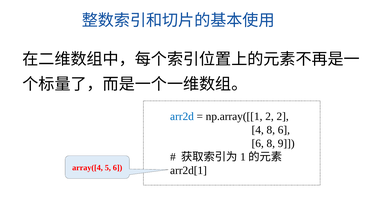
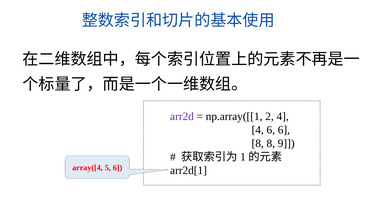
arr2d colour: blue -> purple (182, 116)
2 2: 2 -> 4 (283, 116)
4 8: 8 -> 6 (271, 130)
6: 6 -> 8 (258, 144)
